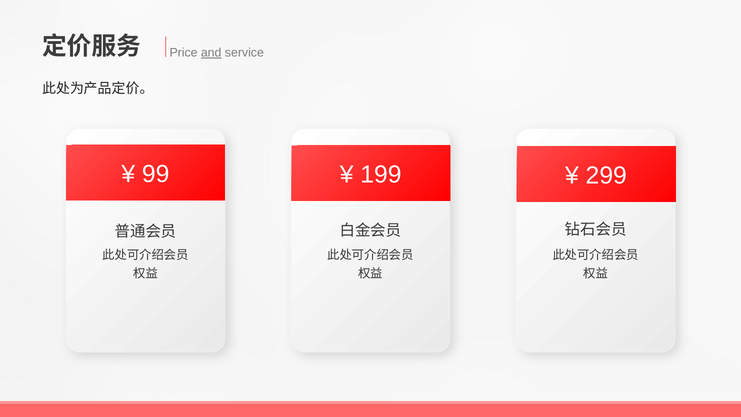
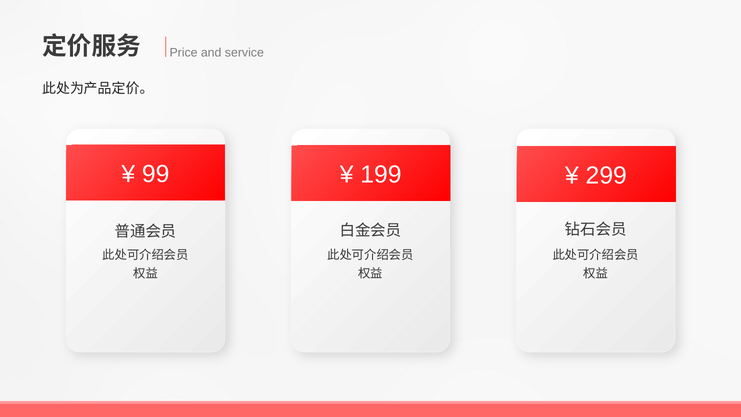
and underline: present -> none (211, 53)
